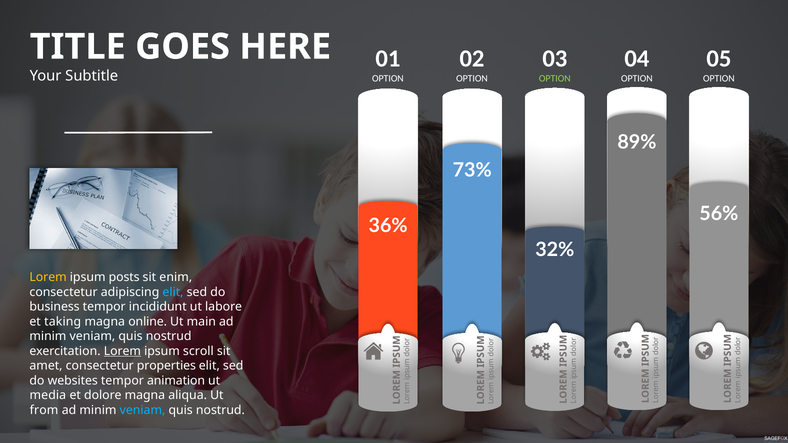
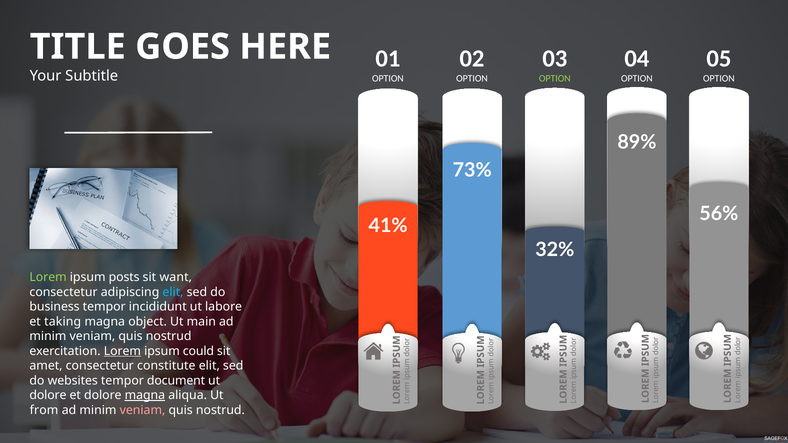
36%: 36% -> 41% (388, 226)
Lorem colour: yellow -> light green (48, 277)
enim: enim -> want (176, 277)
online: online -> object (148, 322)
scroll: scroll -> could (198, 351)
properties: properties -> constitute (166, 366)
animation: animation -> document (176, 381)
media: media -> dolore (48, 396)
magna underline: none -> present (145, 396)
veniam colour: light blue -> pink (142, 410)
